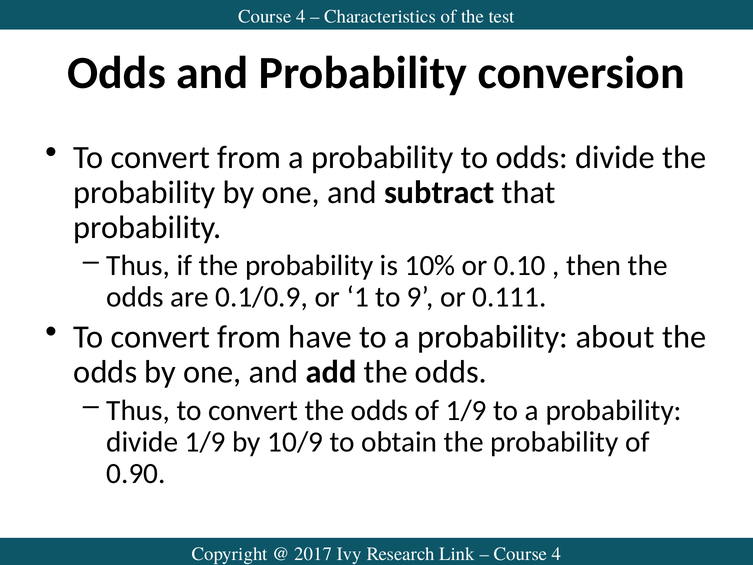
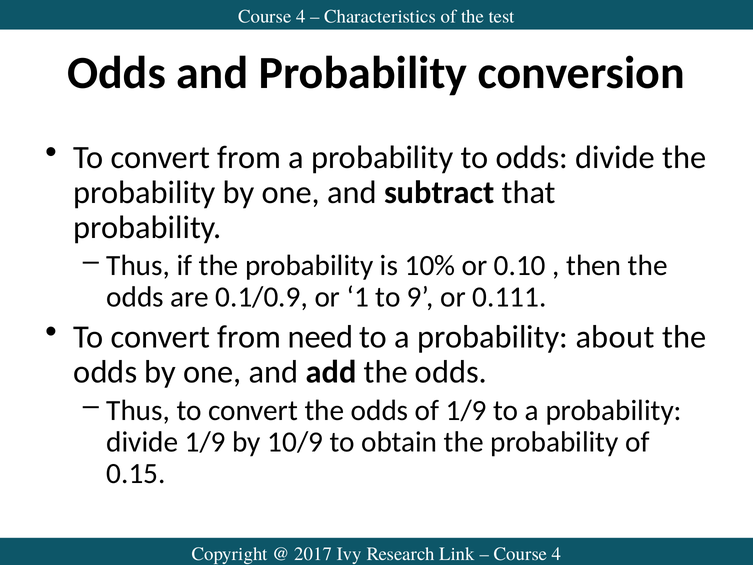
have: have -> need (320, 337)
0.90: 0.90 -> 0.15 (136, 473)
